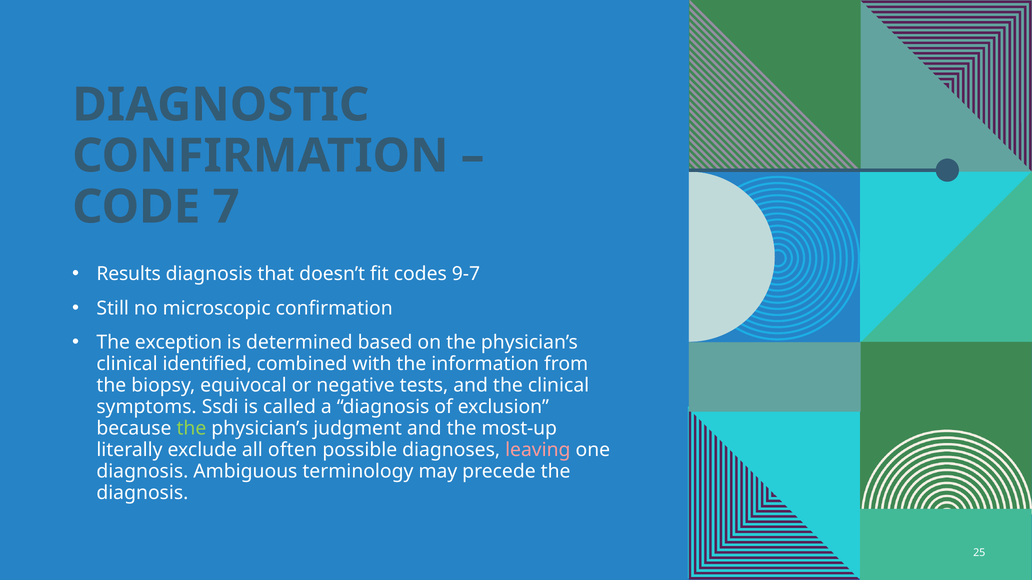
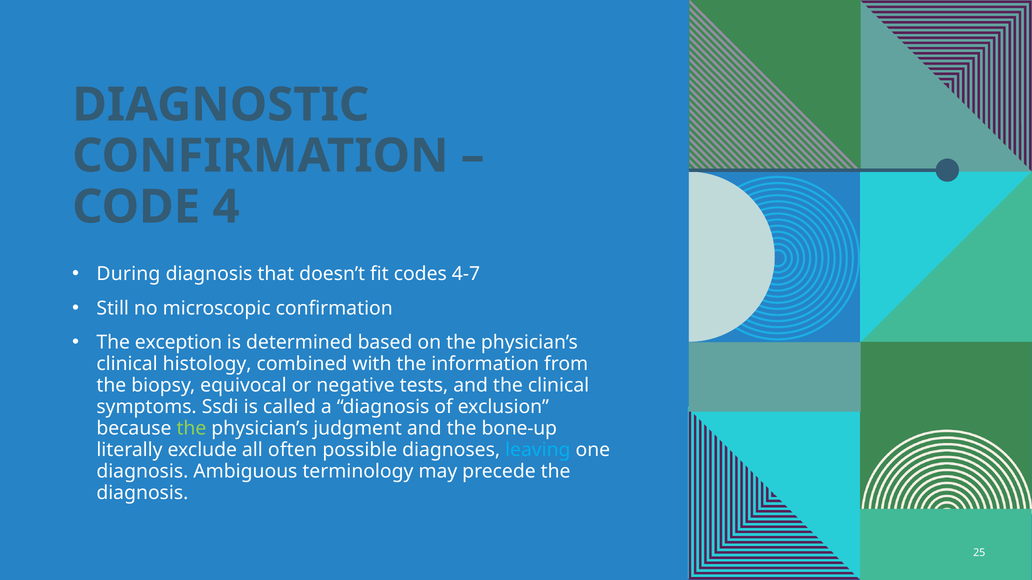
7: 7 -> 4 (226, 207)
Results: Results -> During (128, 274)
9-7: 9-7 -> 4-7 (466, 274)
identified: identified -> histology (207, 364)
most-up: most-up -> bone-up (519, 429)
leaving colour: pink -> light blue (538, 450)
